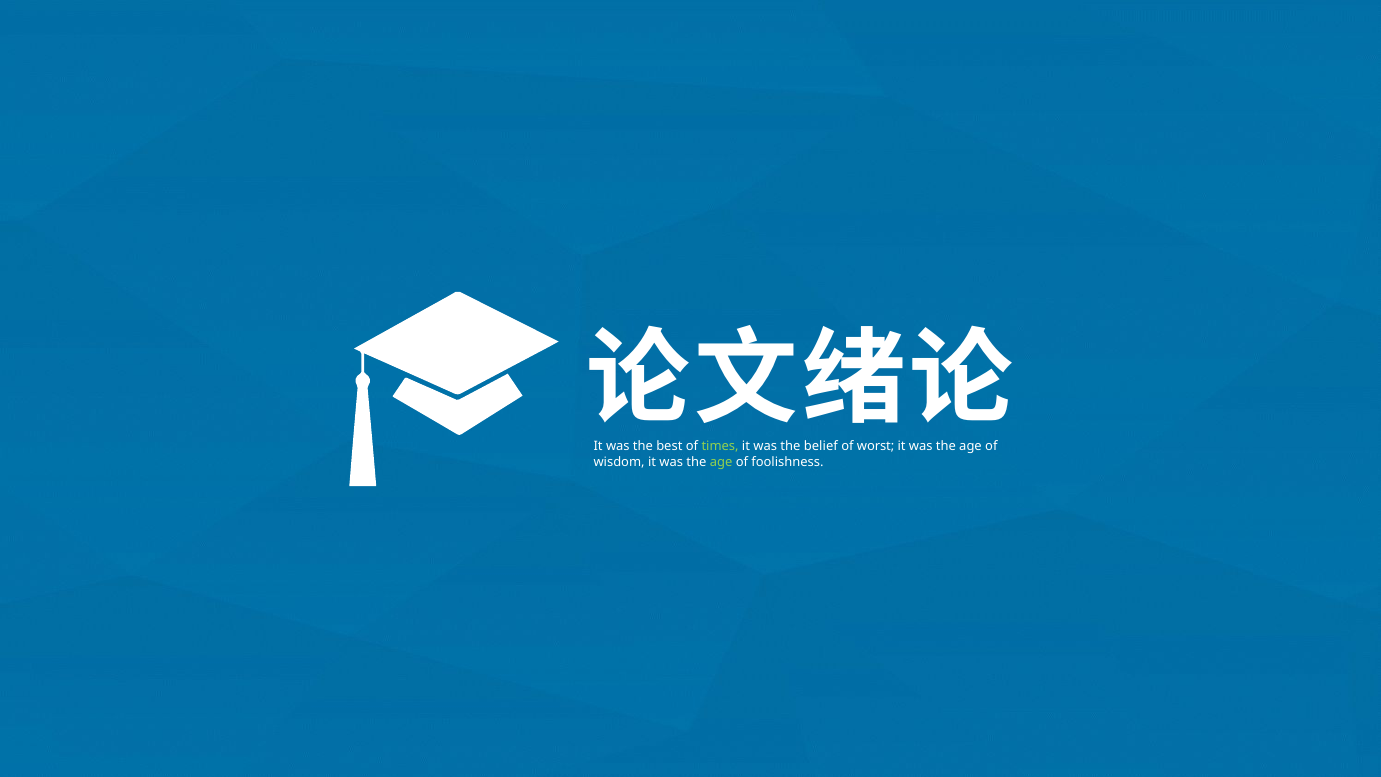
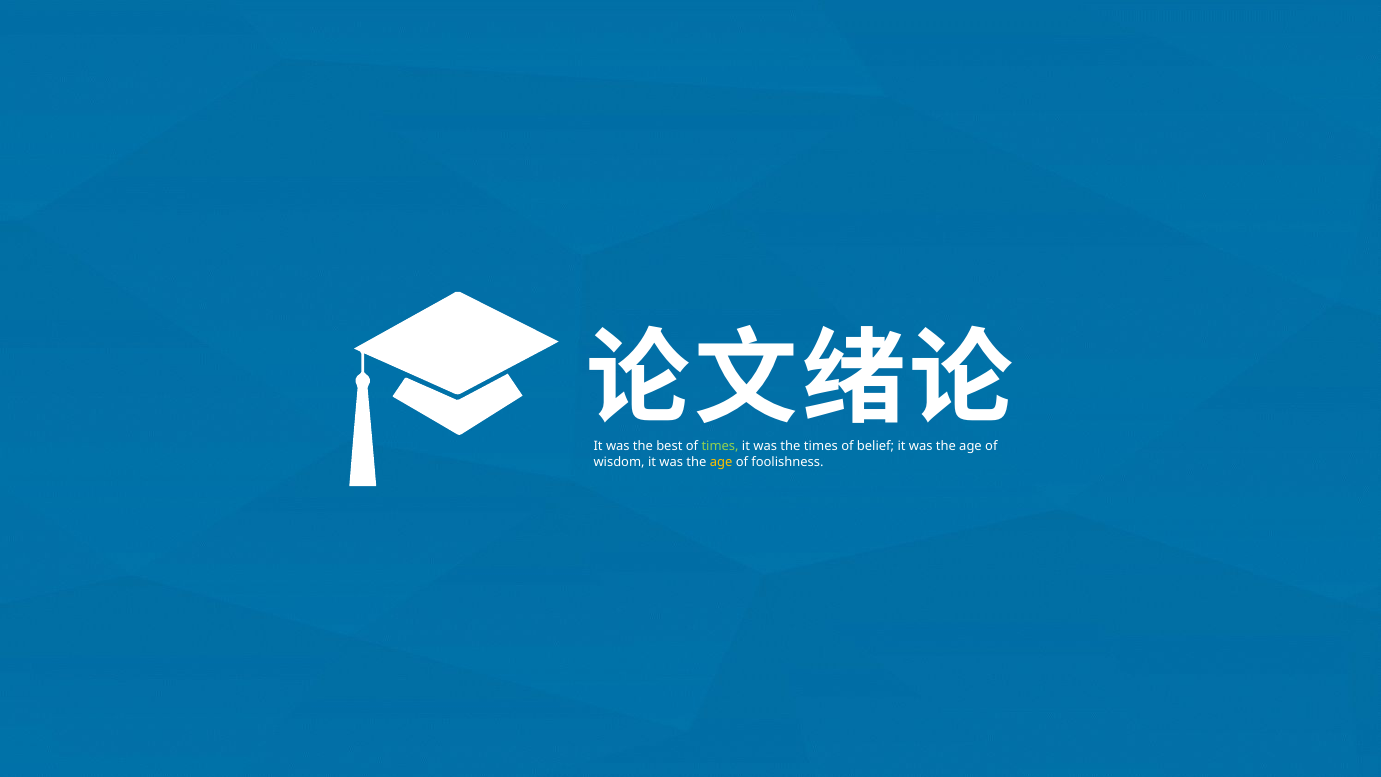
the belief: belief -> times (821, 446)
worst: worst -> belief (876, 446)
age colour: light green -> yellow (721, 462)
